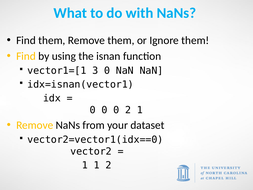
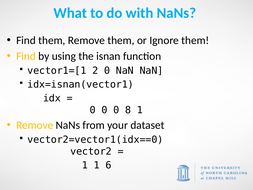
3: 3 -> 2 (95, 71)
0 2: 2 -> 8 (128, 110)
1 2: 2 -> 6 (108, 165)
